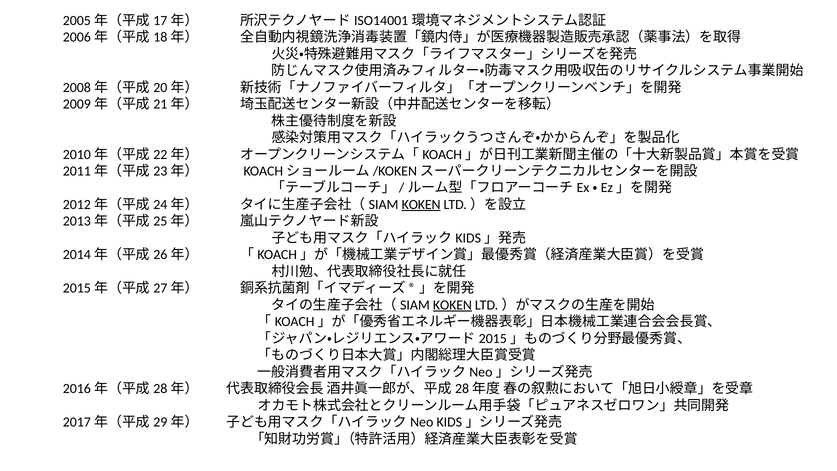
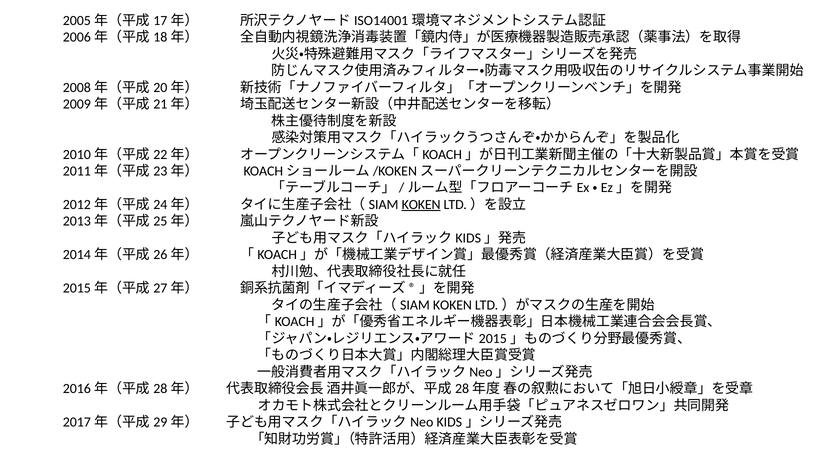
KOKEN underline: present -> none (452, 305)
